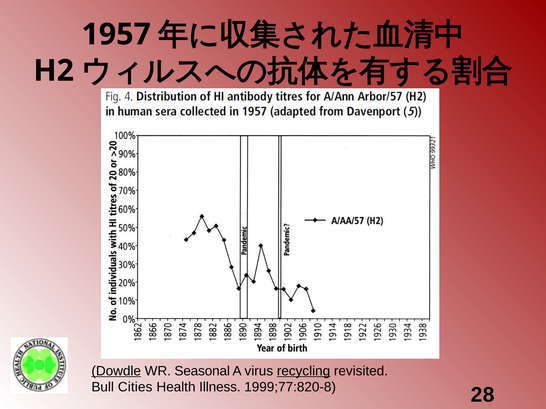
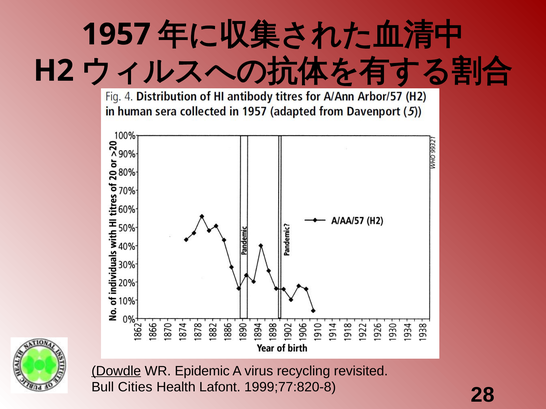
Seasonal: Seasonal -> Epidemic (202, 371)
recycling underline: present -> none (304, 371)
Illness: Illness -> Lafont (220, 388)
